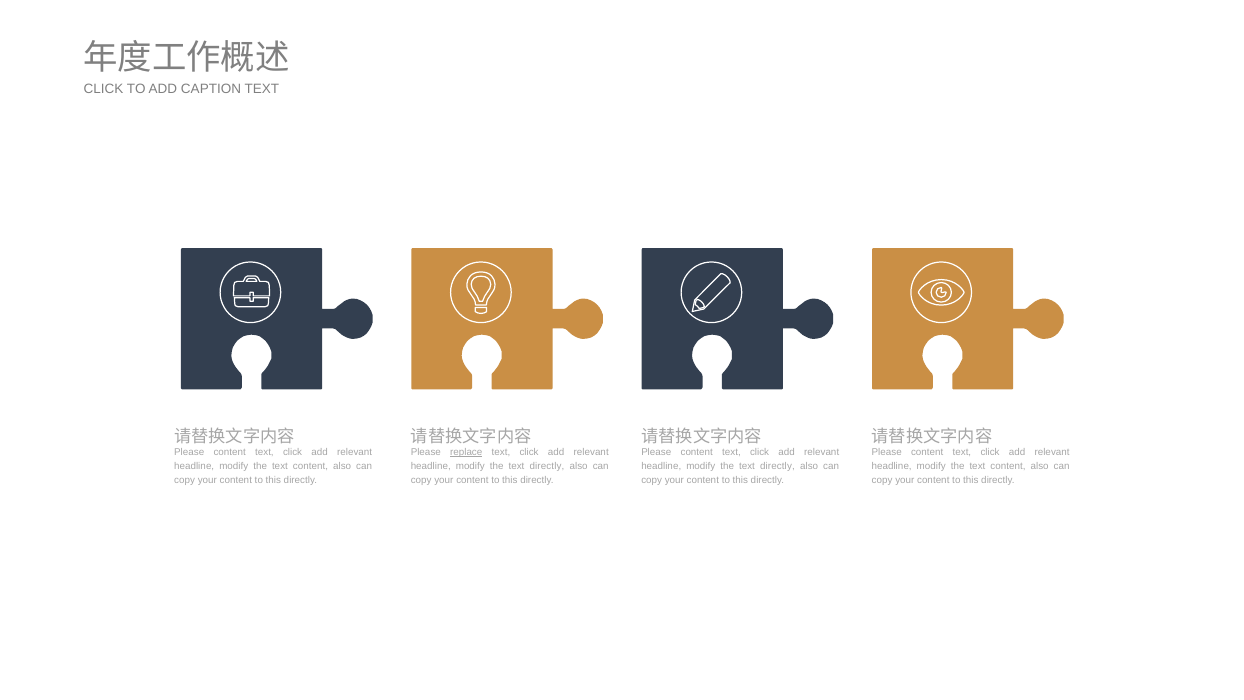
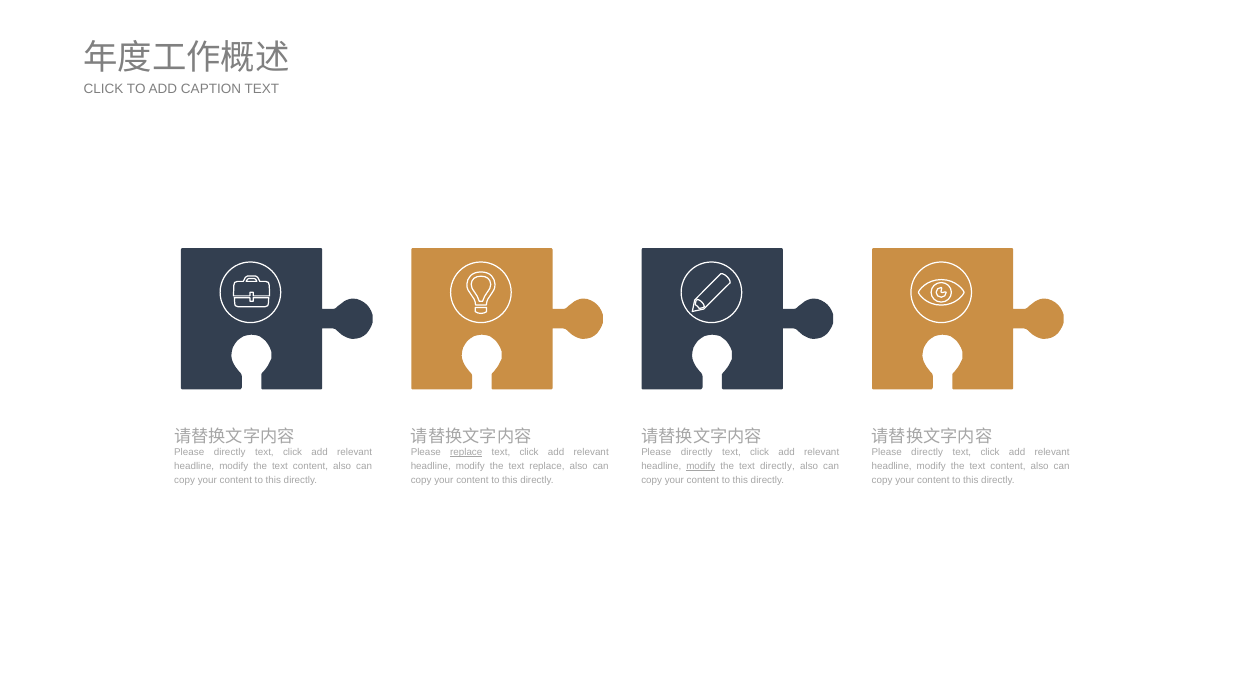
content: content -> directly (230, 452)
content: content -> directly (697, 452)
content: content -> directly (927, 452)
directly: directly -> replace (547, 466)
modify underline: none -> present (701, 466)
